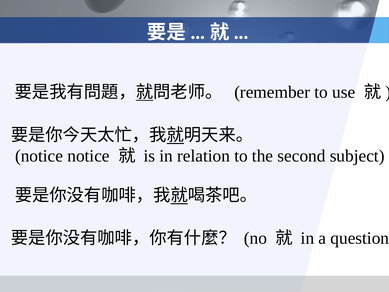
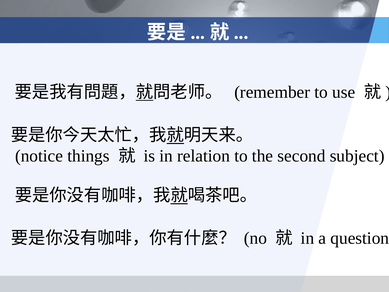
notice notice: notice -> things (89, 156)
